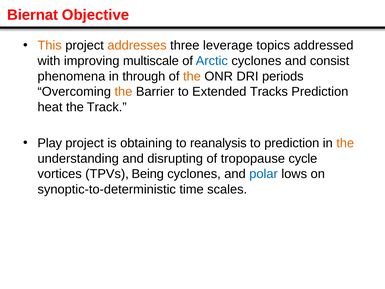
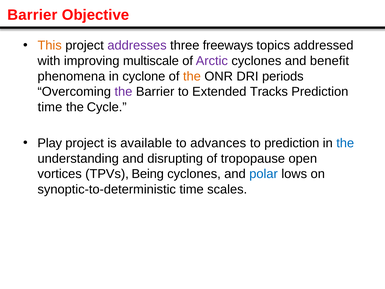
Biernat: Biernat -> Barrier (32, 15)
addresses colour: orange -> purple (137, 45)
leverage: leverage -> freeways (228, 45)
Arctic colour: blue -> purple (212, 61)
consist: consist -> benefit (329, 61)
through: through -> cyclone (144, 76)
the colour: orange -> purple (123, 92)
heat: heat -> time (50, 107)
Track: Track -> Cycle (107, 107)
obtaining: obtaining -> available (146, 143)
reanalysis: reanalysis -> advances (218, 143)
the colour: orange -> blue (345, 143)
cycle: cycle -> open (303, 158)
